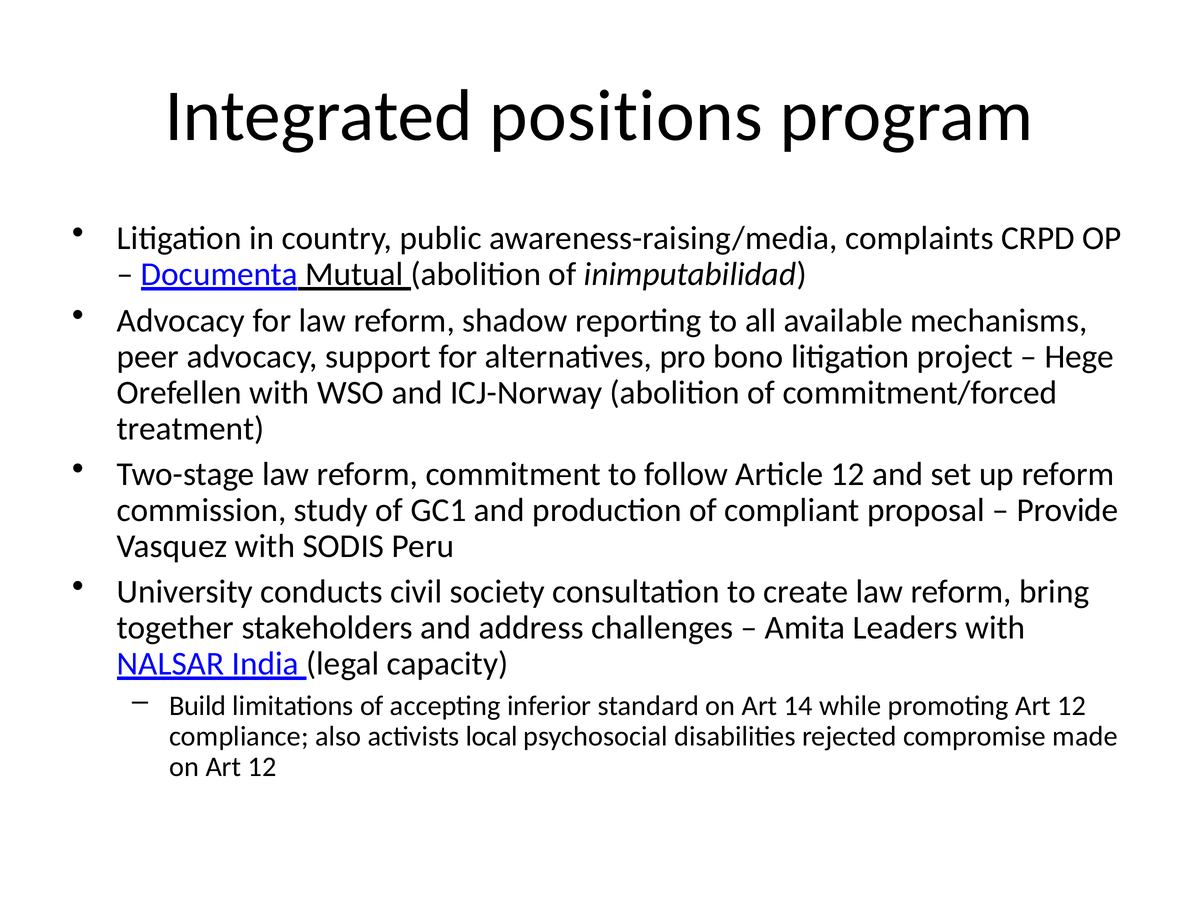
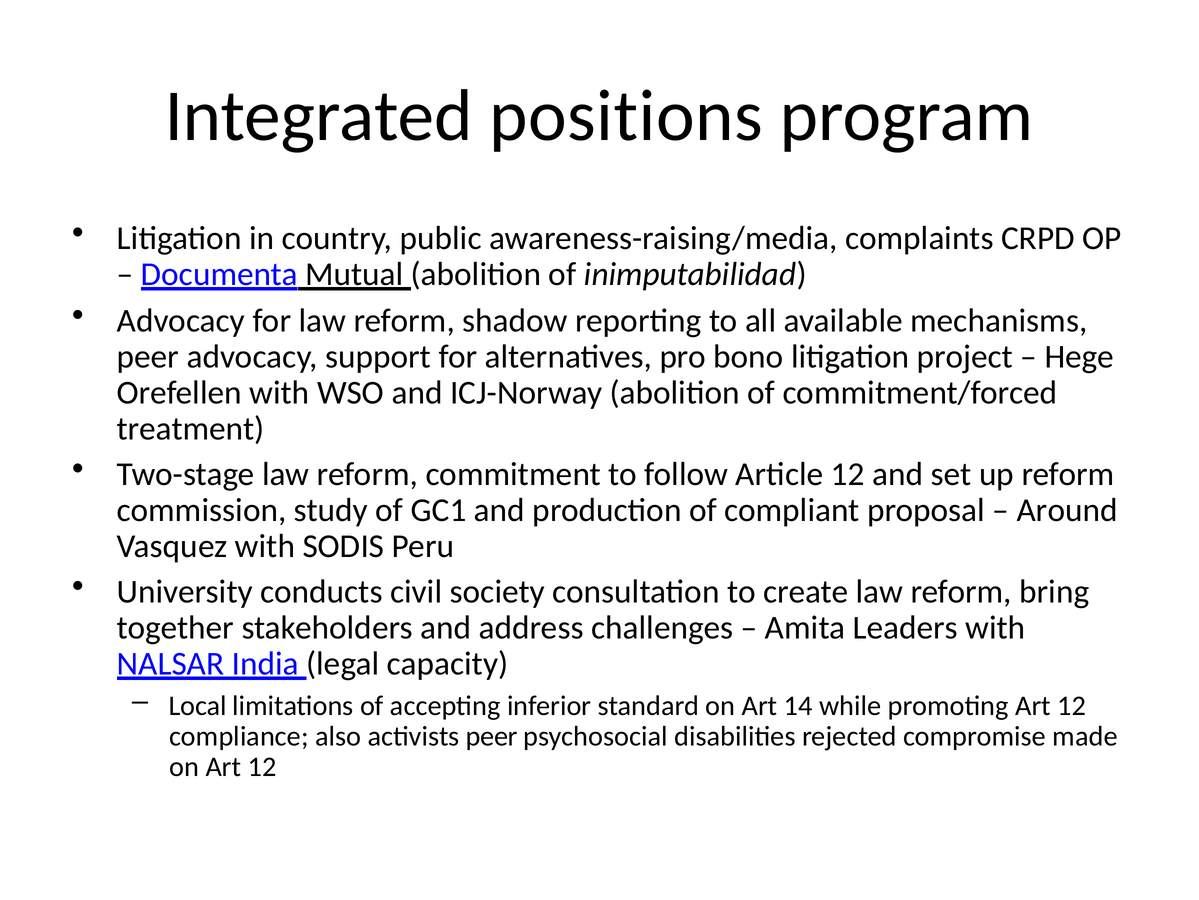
Provide: Provide -> Around (1067, 510)
Build: Build -> Local (198, 705)
activists local: local -> peer (492, 736)
